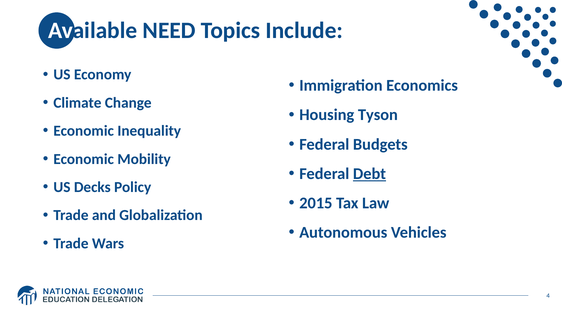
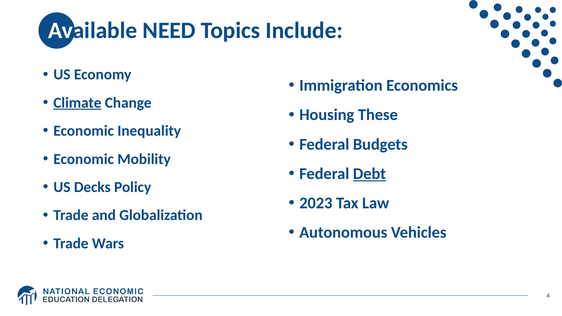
Climate underline: none -> present (77, 103)
Tyson: Tyson -> These (378, 115)
2015: 2015 -> 2023 (316, 203)
